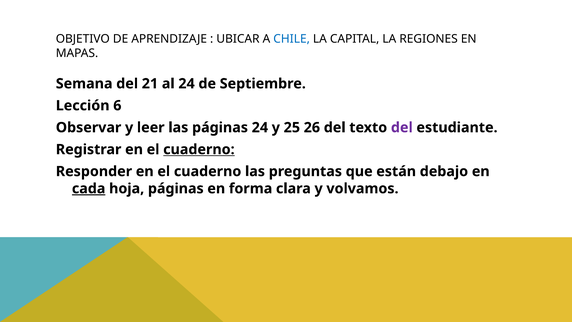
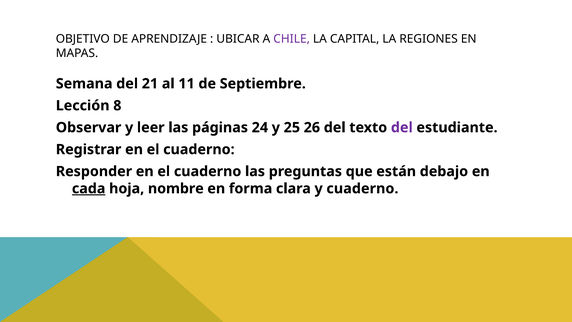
CHILE colour: blue -> purple (292, 39)
al 24: 24 -> 11 (187, 84)
6: 6 -> 8 (117, 106)
cuaderno underline: present -> none (199, 149)
hoja páginas: páginas -> nombre (176, 188)
y volvamos: volvamos -> cuaderno (362, 188)
